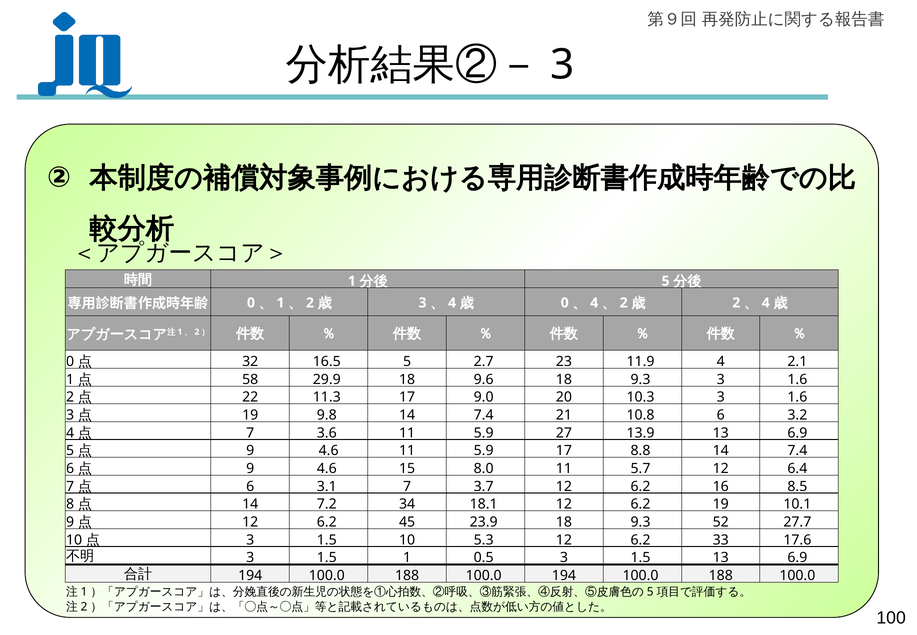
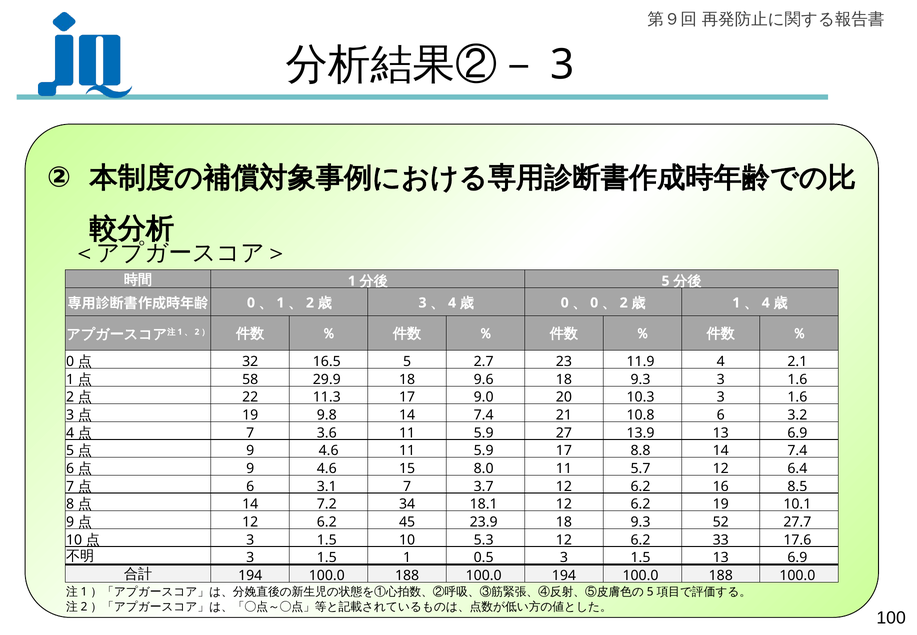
4: 4 -> 0 (594, 303)
2: 2 -> 1 (736, 303)
